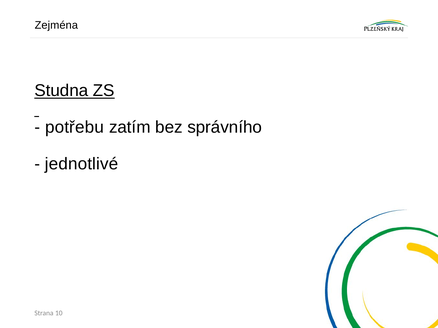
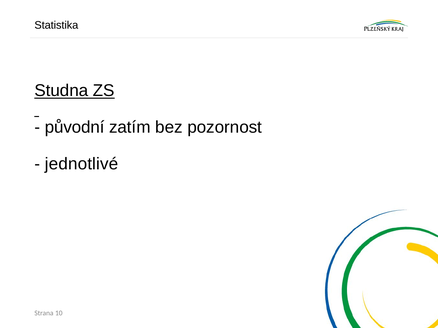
Zejména: Zejména -> Statistika (56, 25)
potřebu: potřebu -> původní (75, 128)
správního: správního -> pozornost (225, 128)
